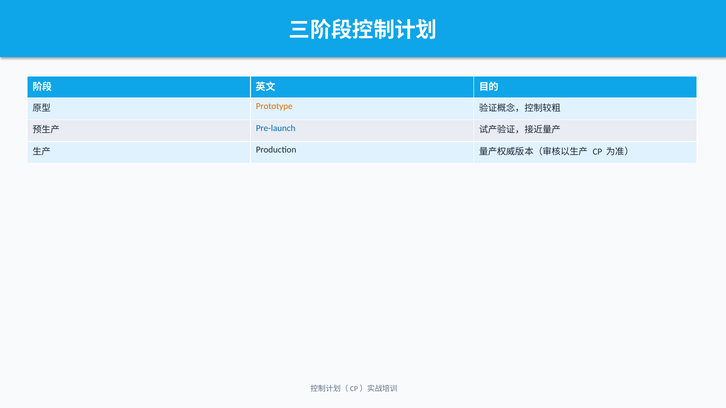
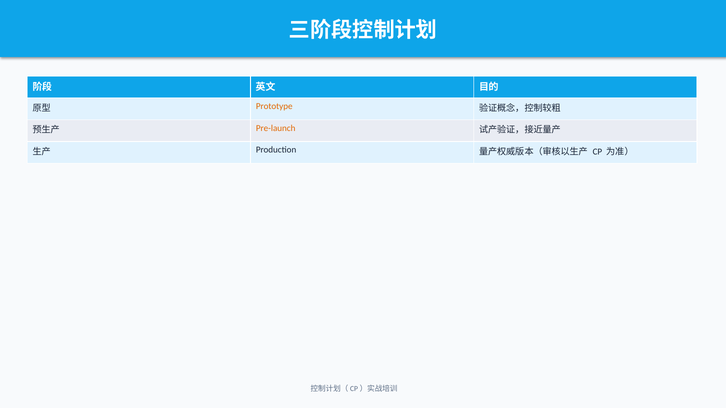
Pre-launch colour: blue -> orange (276, 128)
